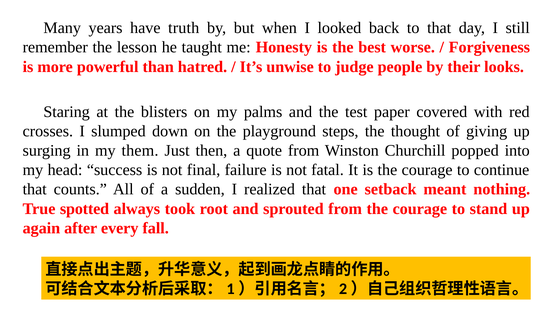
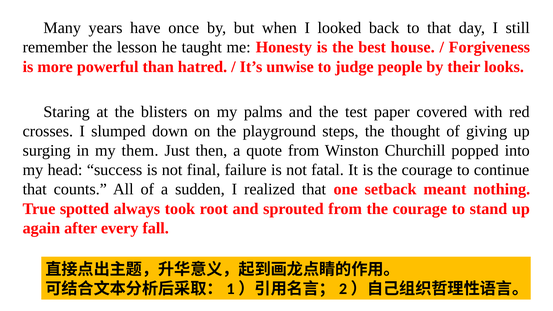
truth: truth -> once (184, 28)
worse: worse -> house (413, 47)
